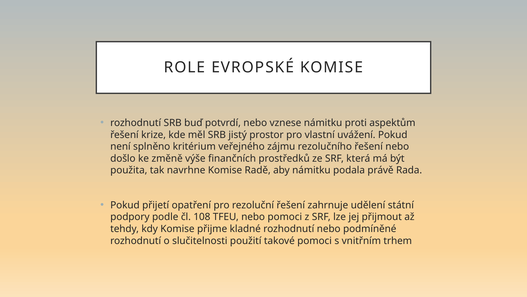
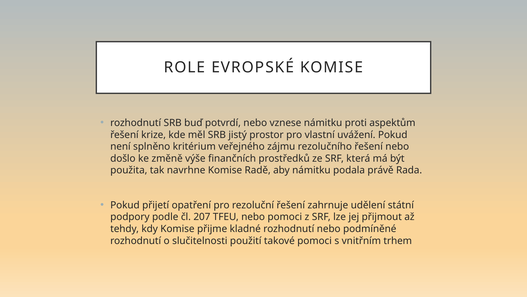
108: 108 -> 207 (202, 217)
